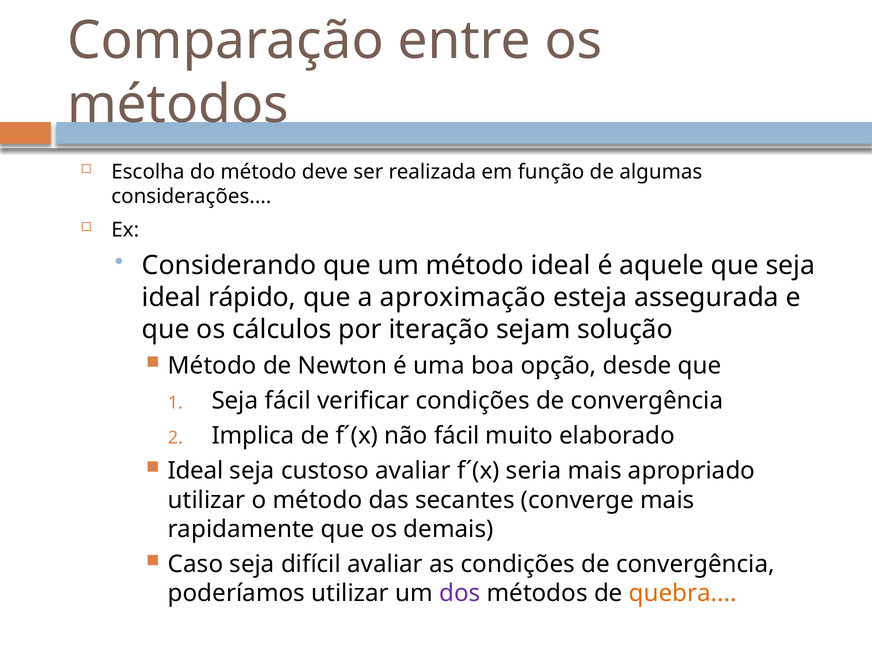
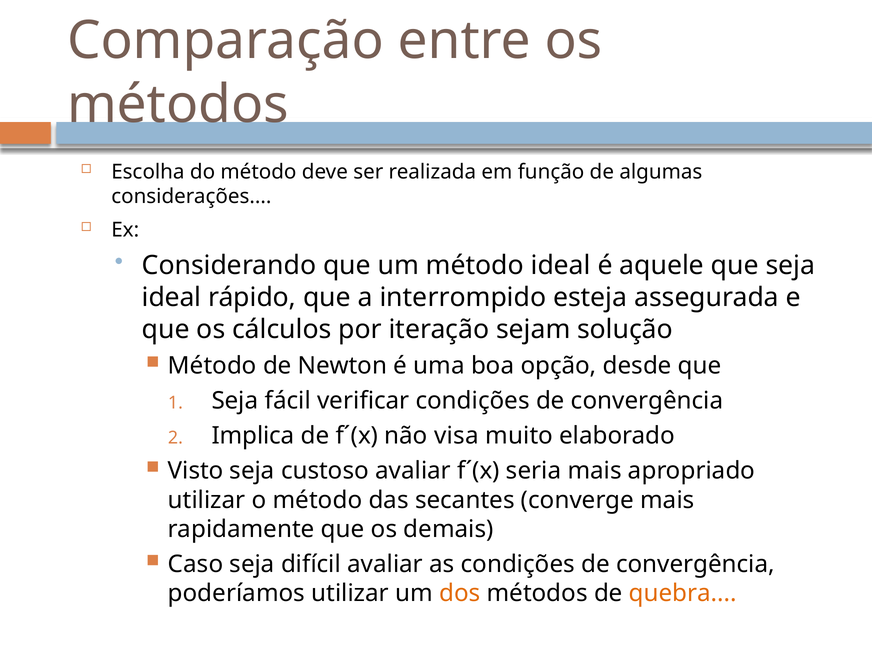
aproximação: aproximação -> interrompido (463, 297)
não fácil: fácil -> visa (457, 436)
Ideal: Ideal -> Visto (196, 471)
dos colour: purple -> orange (460, 593)
